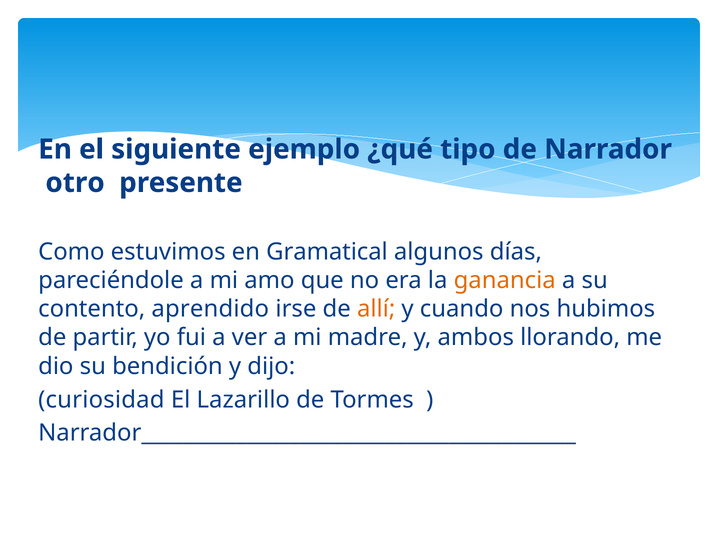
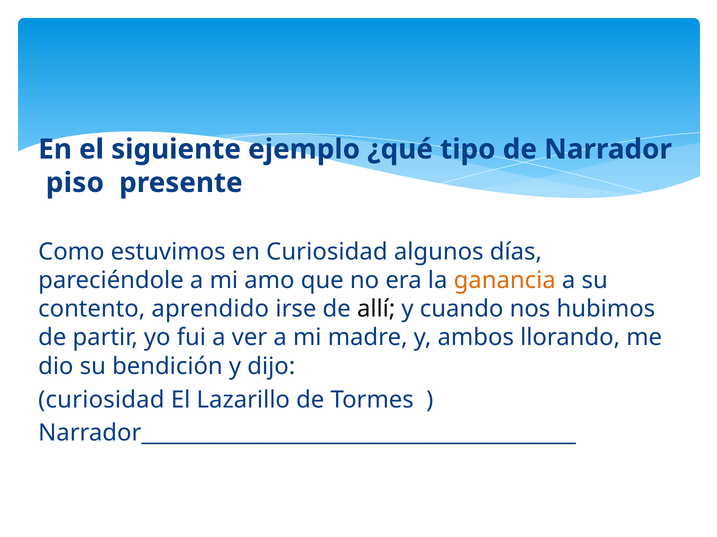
otro: otro -> piso (75, 183)
en Gramatical: Gramatical -> Curiosidad (327, 252)
allí colour: orange -> black (376, 309)
